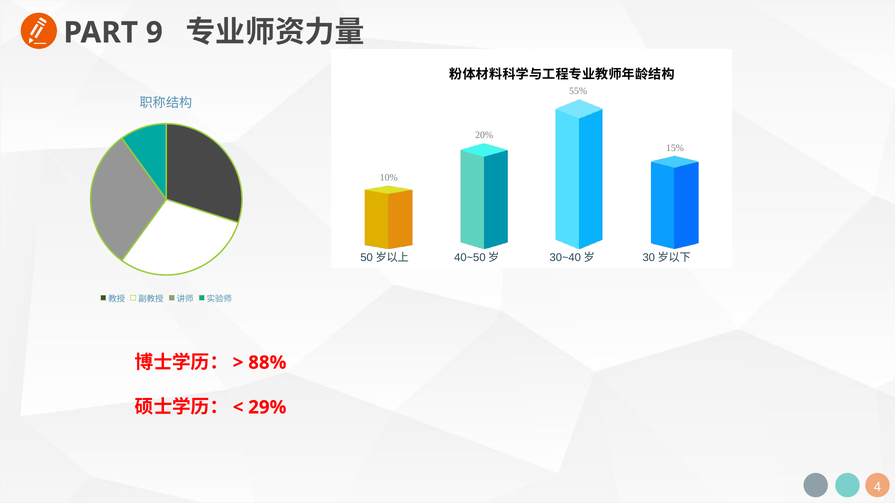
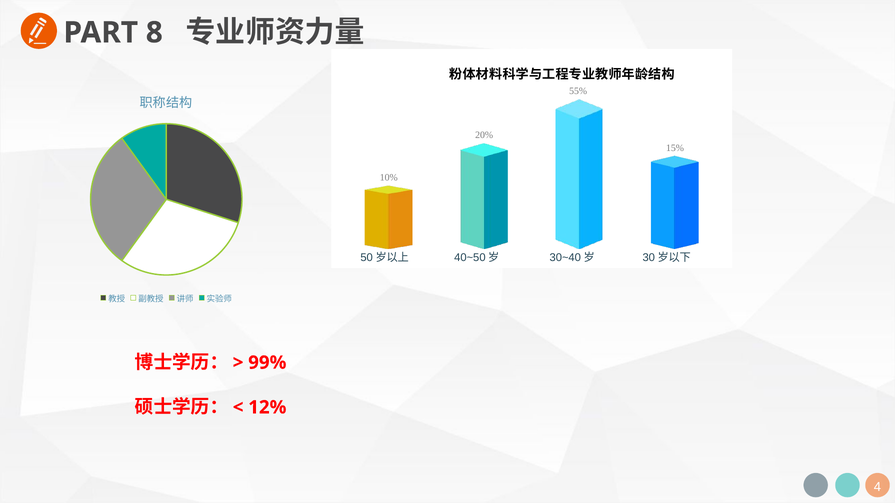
9: 9 -> 8 (154, 33)
88%: 88% -> 99% (267, 363)
29%: 29% -> 12% (267, 408)
